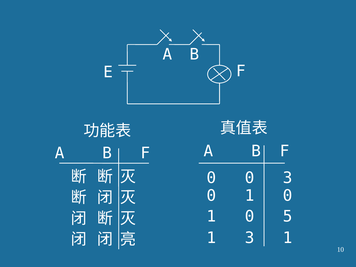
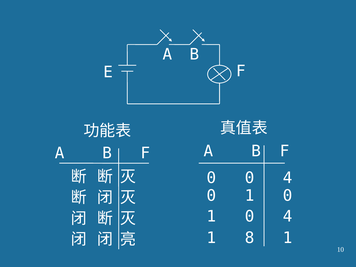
0 0 3: 3 -> 4 (288, 178)
1 0 5: 5 -> 4 (288, 216)
1 3: 3 -> 8 (250, 238)
